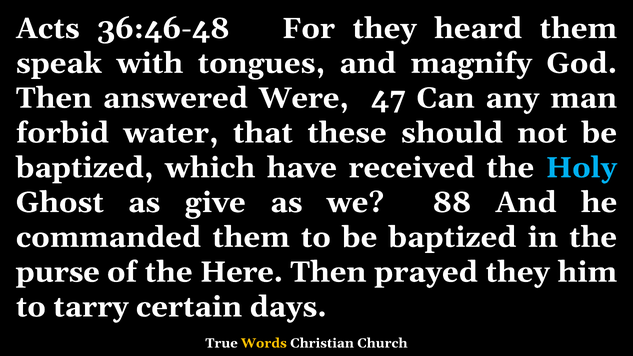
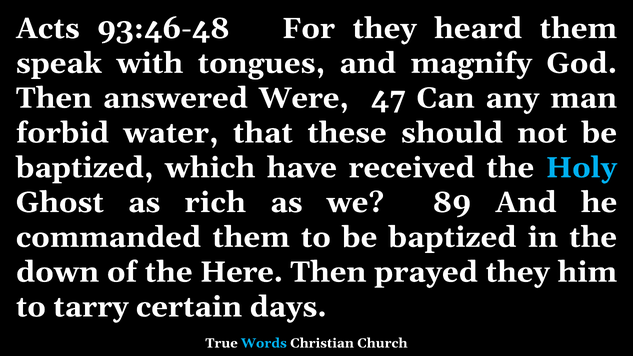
36:46-48: 36:46-48 -> 93:46-48 (163, 29)
give: give -> rich (215, 203)
88: 88 -> 89 (452, 203)
purse: purse -> down (57, 272)
Words colour: yellow -> light blue (264, 343)
